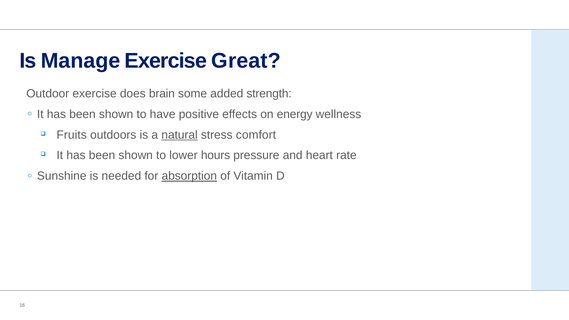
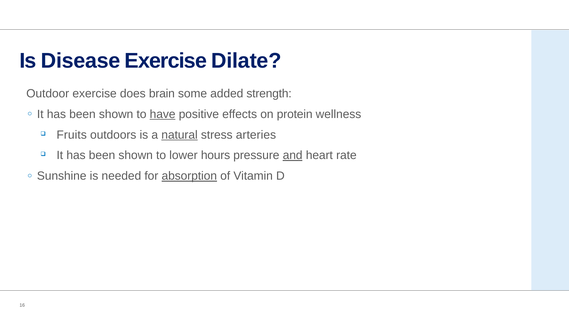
Manage: Manage -> Disease (81, 61)
Great: Great -> Dilate (246, 61)
have underline: none -> present (163, 114)
energy: energy -> protein (295, 114)
comfort: comfort -> arteries (256, 135)
and underline: none -> present (293, 155)
